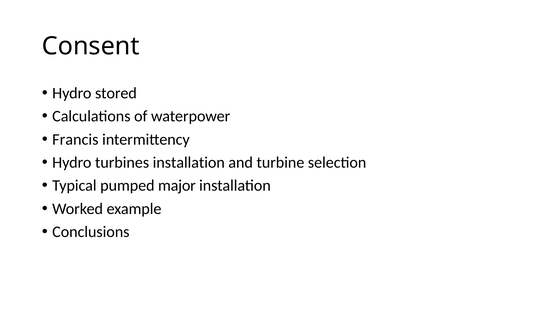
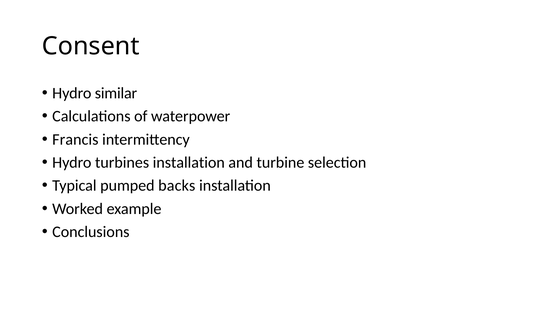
stored: stored -> similar (116, 93)
major: major -> backs (177, 185)
